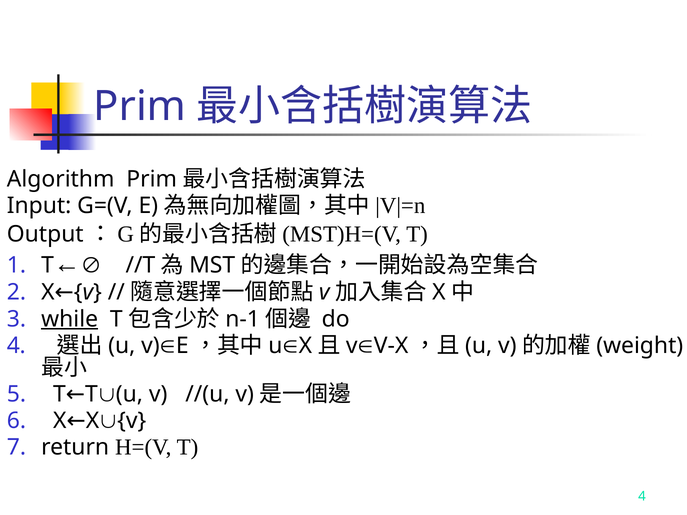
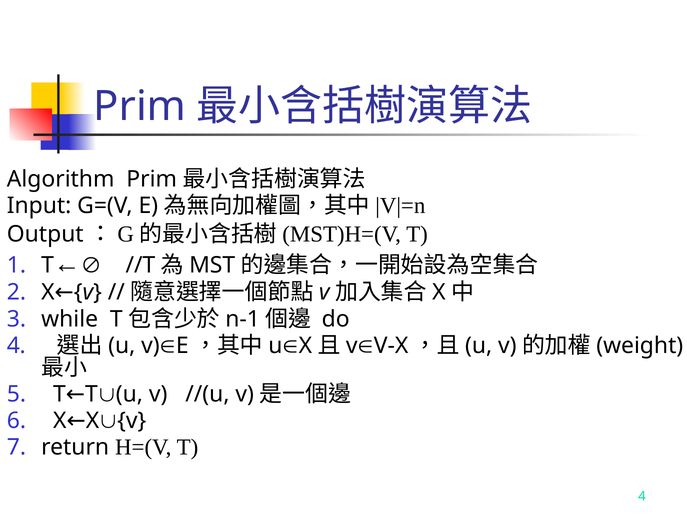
while underline: present -> none (70, 319)
